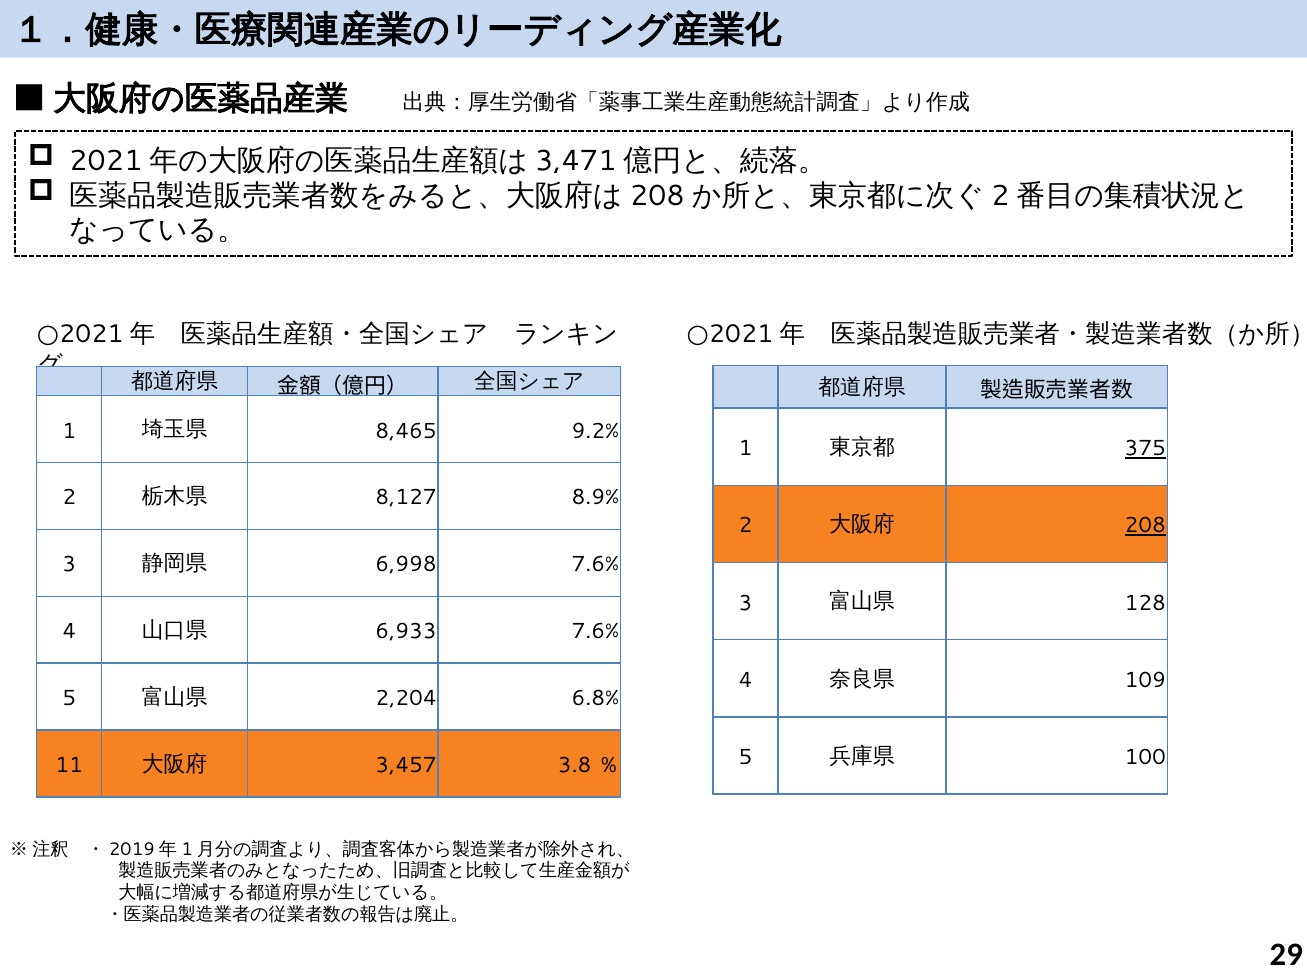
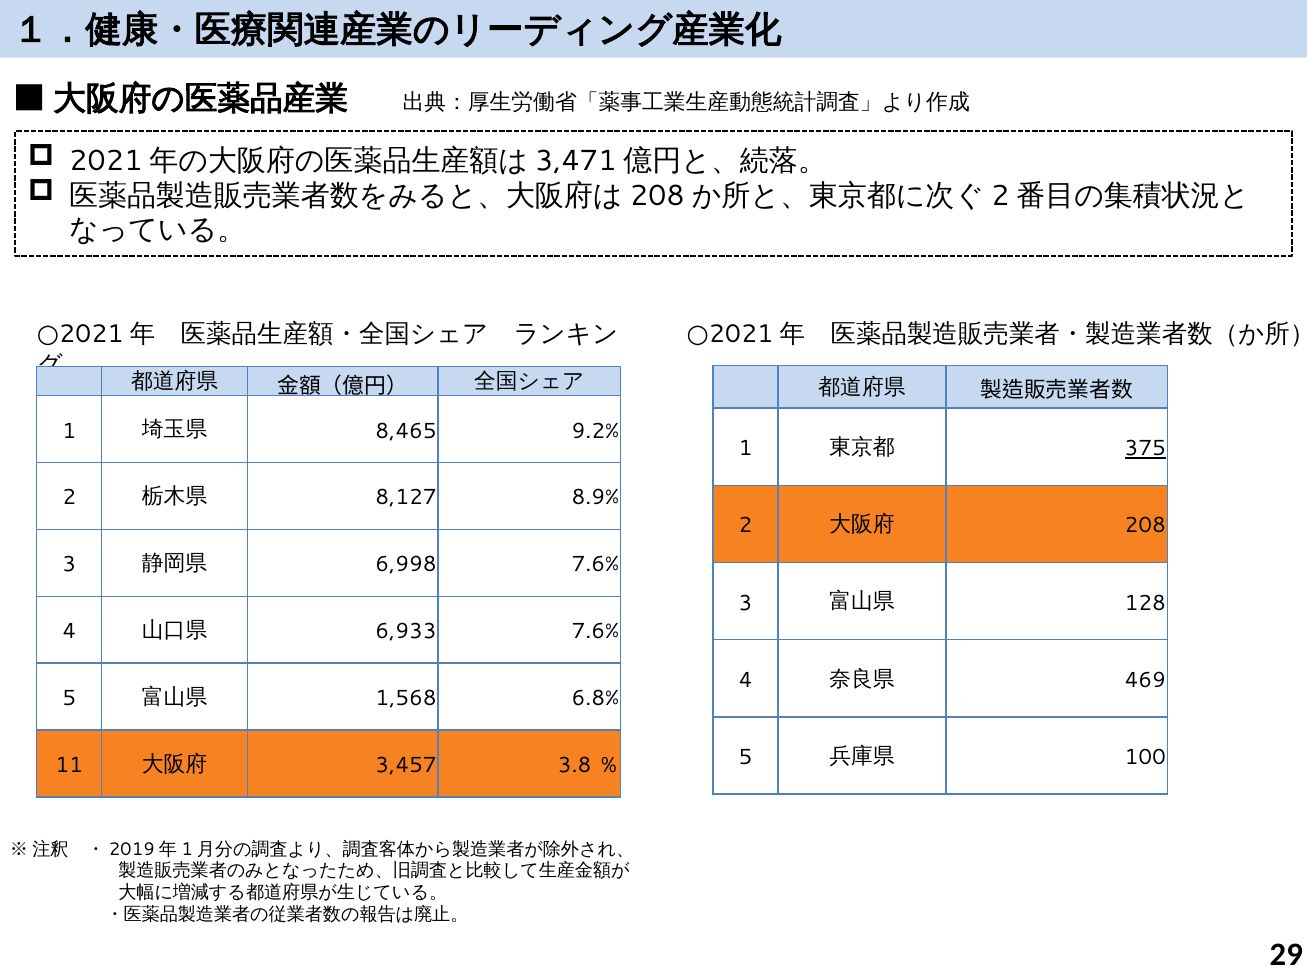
208 underline: present -> none (1145, 526)
109: 109 -> 469 (1145, 680)
2,204: 2,204 -> 1,568 (406, 699)
